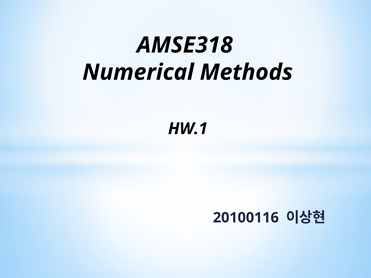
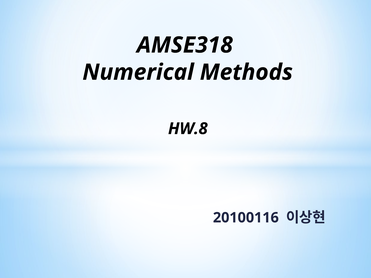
HW.1: HW.1 -> HW.8 (188, 129)
